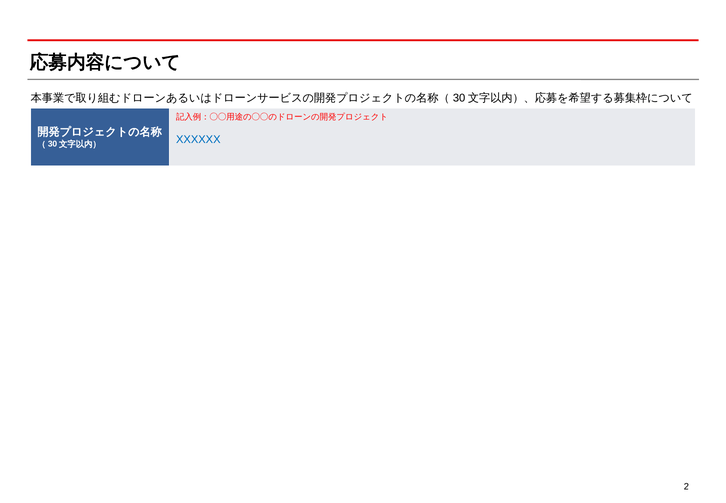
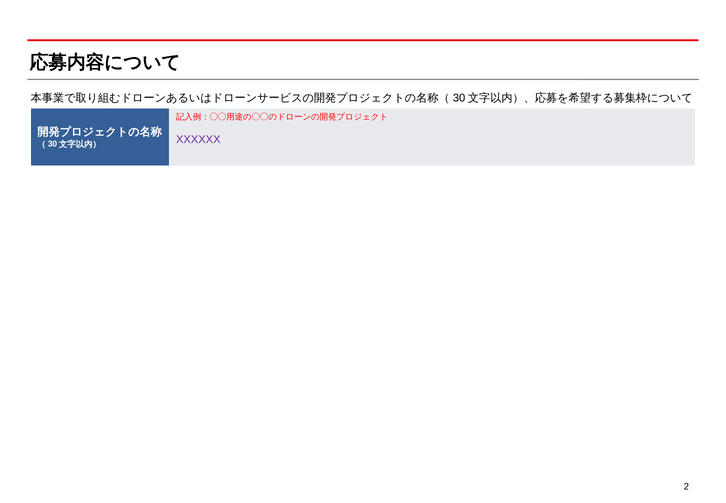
XXXXXX colour: blue -> purple (198, 140)
